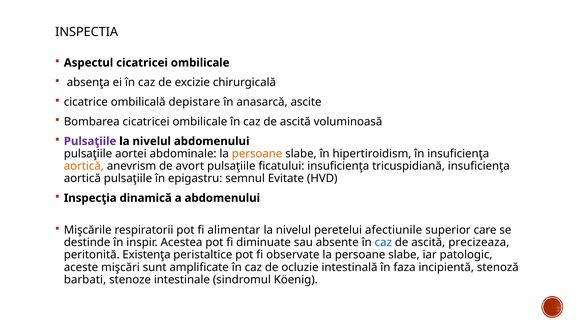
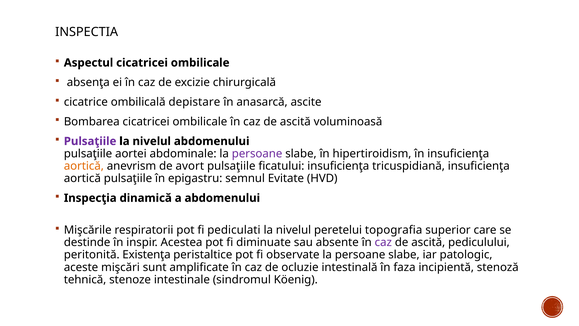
persoane colour: orange -> purple (257, 154)
alimentar: alimentar -> pediculati (234, 230)
afectiunile: afectiunile -> topografia (394, 230)
caz colour: blue -> purple (383, 242)
precizeaza: precizeaza -> pediculului (479, 242)
barbati: barbati -> tehnică (85, 279)
